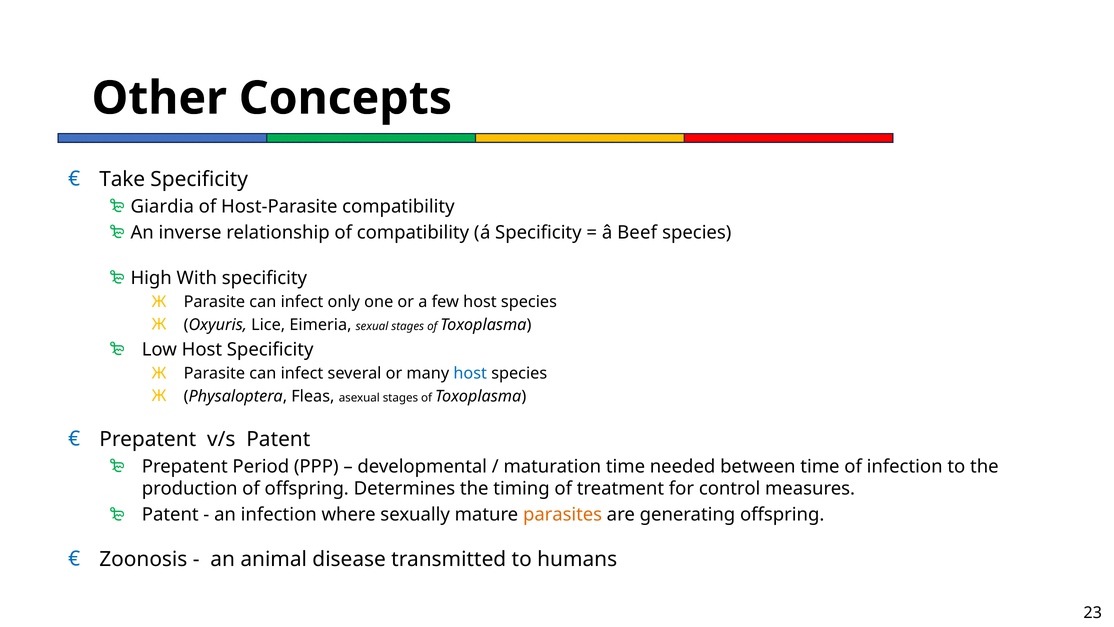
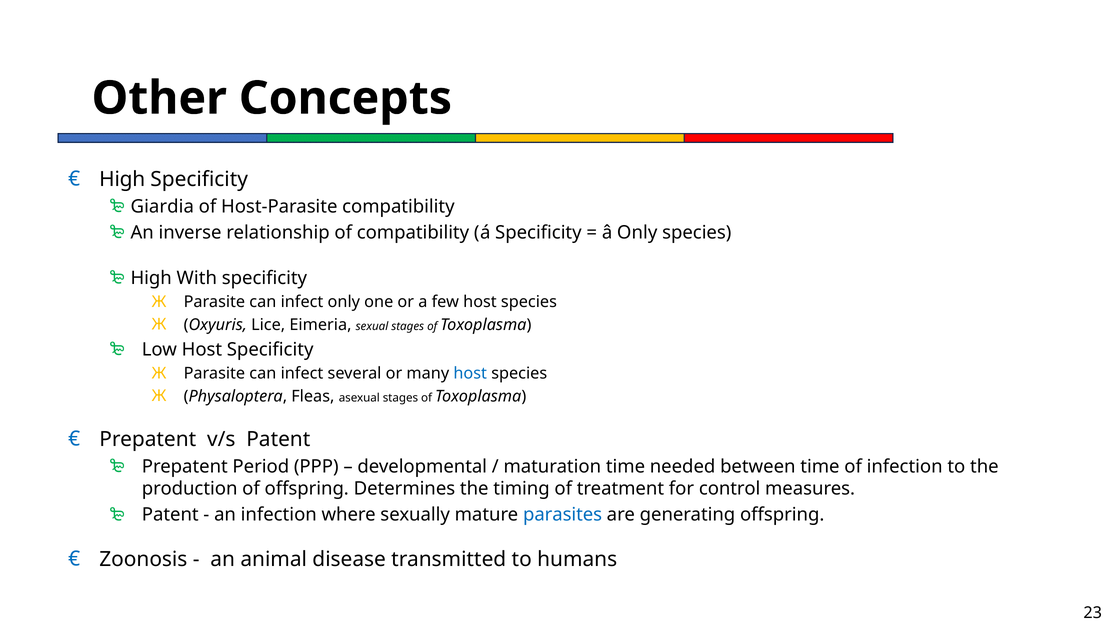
Take: Take -> High (122, 179)
â Beef: Beef -> Only (637, 232)
parasites colour: orange -> blue (563, 515)
